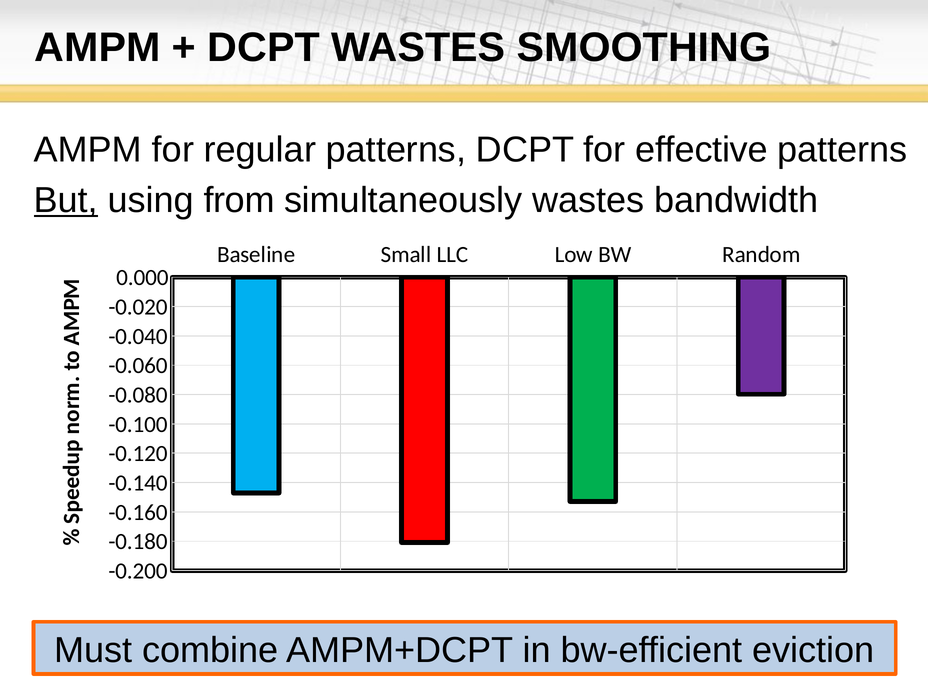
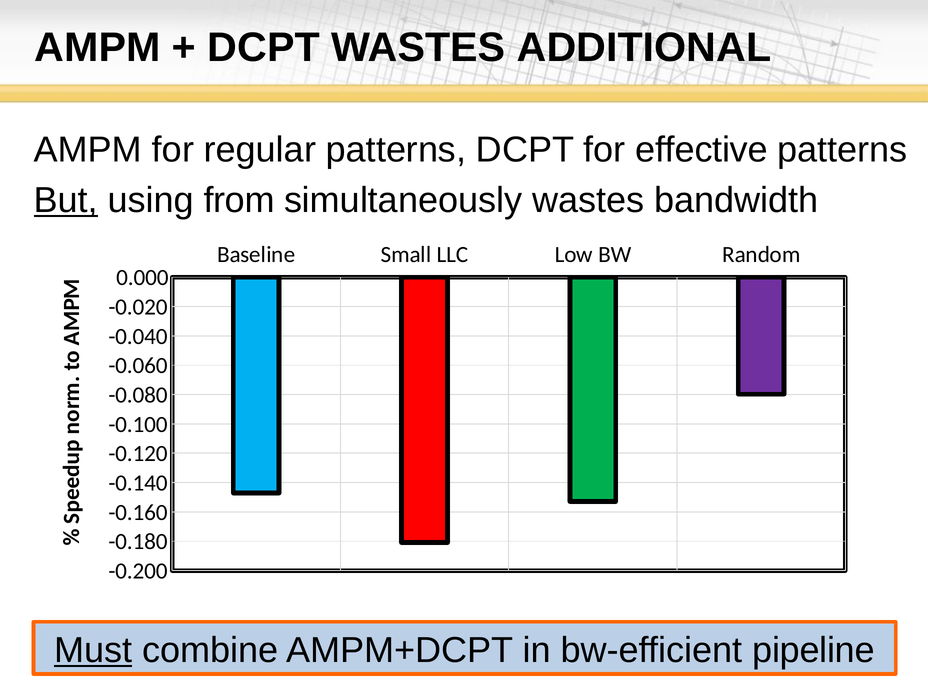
SMOOTHING: SMOOTHING -> ADDITIONAL (644, 48)
Must underline: none -> present (93, 650)
eviction: eviction -> pipeline (813, 650)
